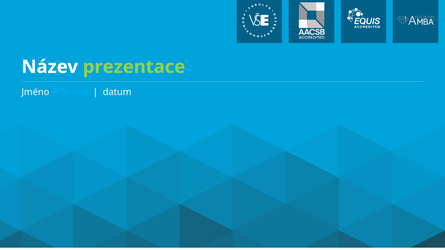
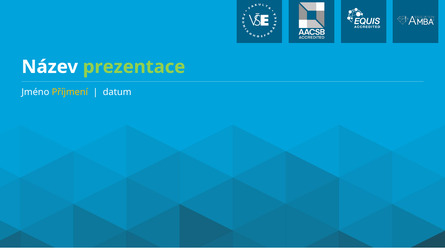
Příjmení colour: light blue -> yellow (70, 92)
